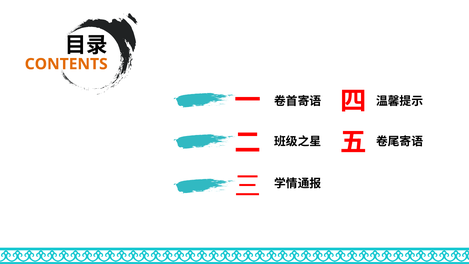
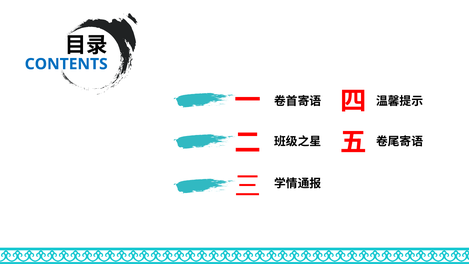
CONTENTS colour: orange -> blue (66, 64)
